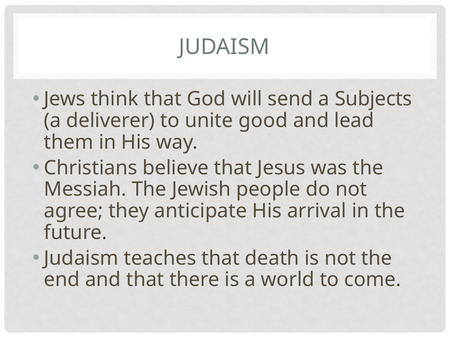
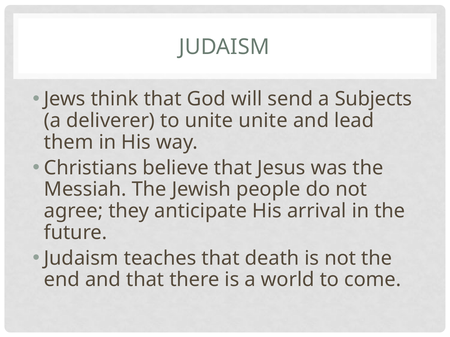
unite good: good -> unite (263, 121)
